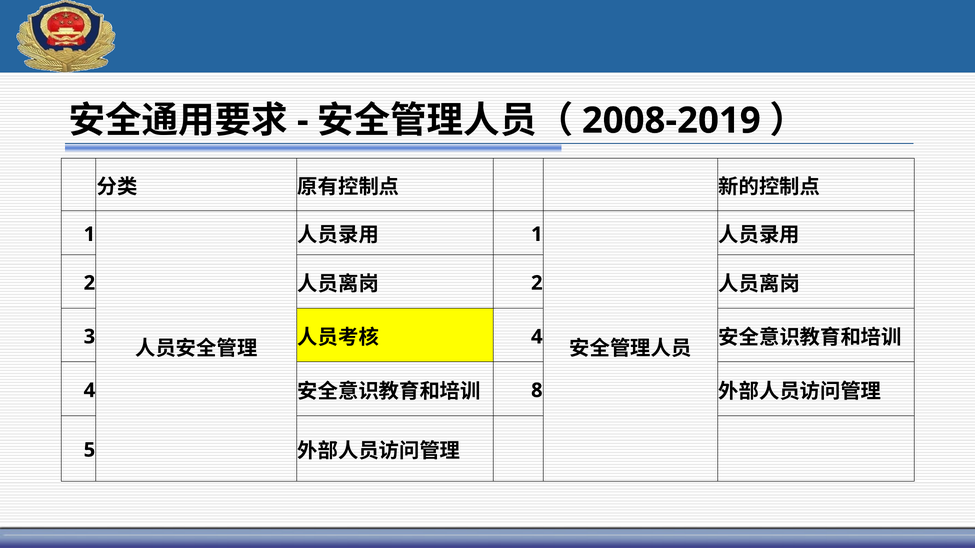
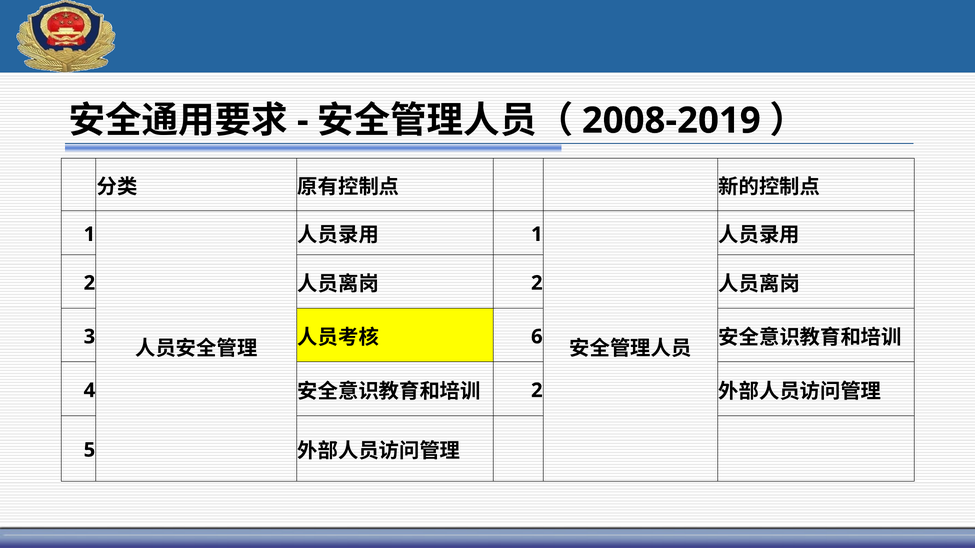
4: 4 -> 6 (537, 337)
8: 8 -> 2 (537, 391)
